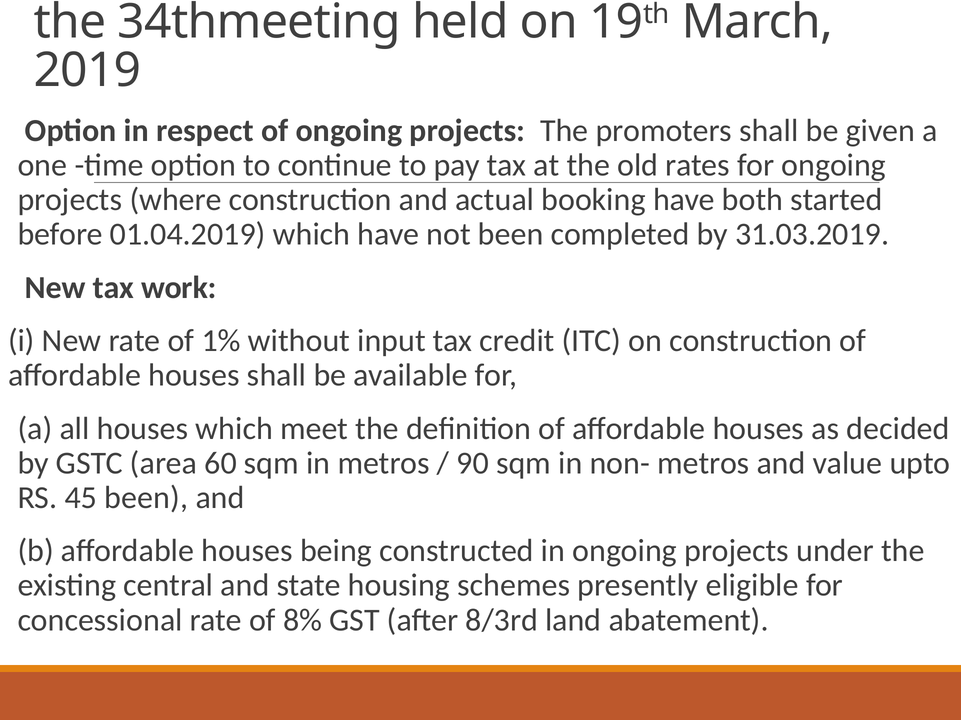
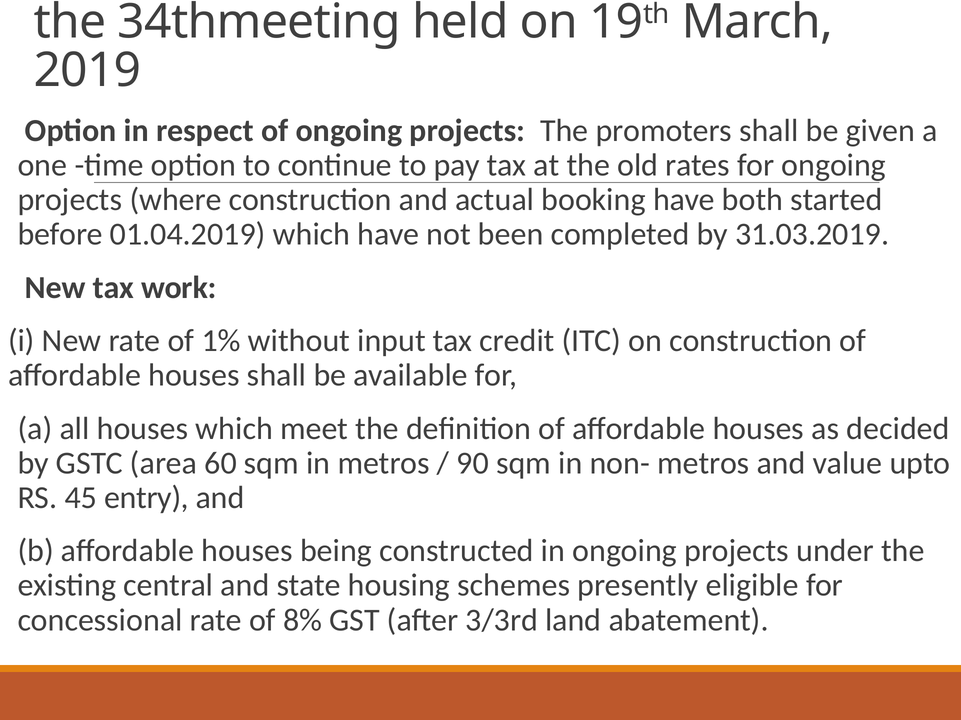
45 been: been -> entry (147, 498)
8/3rd: 8/3rd -> 3/3rd (502, 621)
